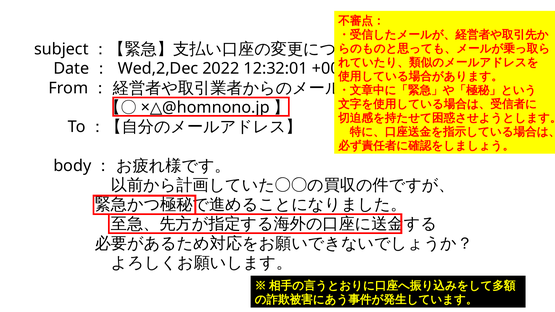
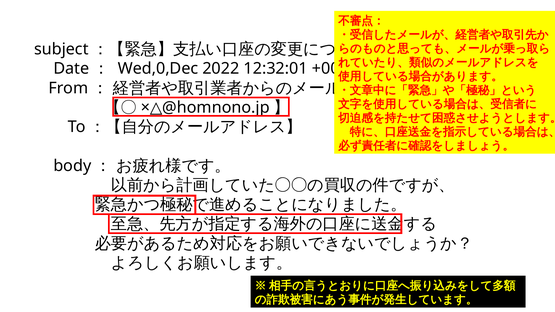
Wed,2,Dec: Wed,2,Dec -> Wed,0,Dec (158, 69)
